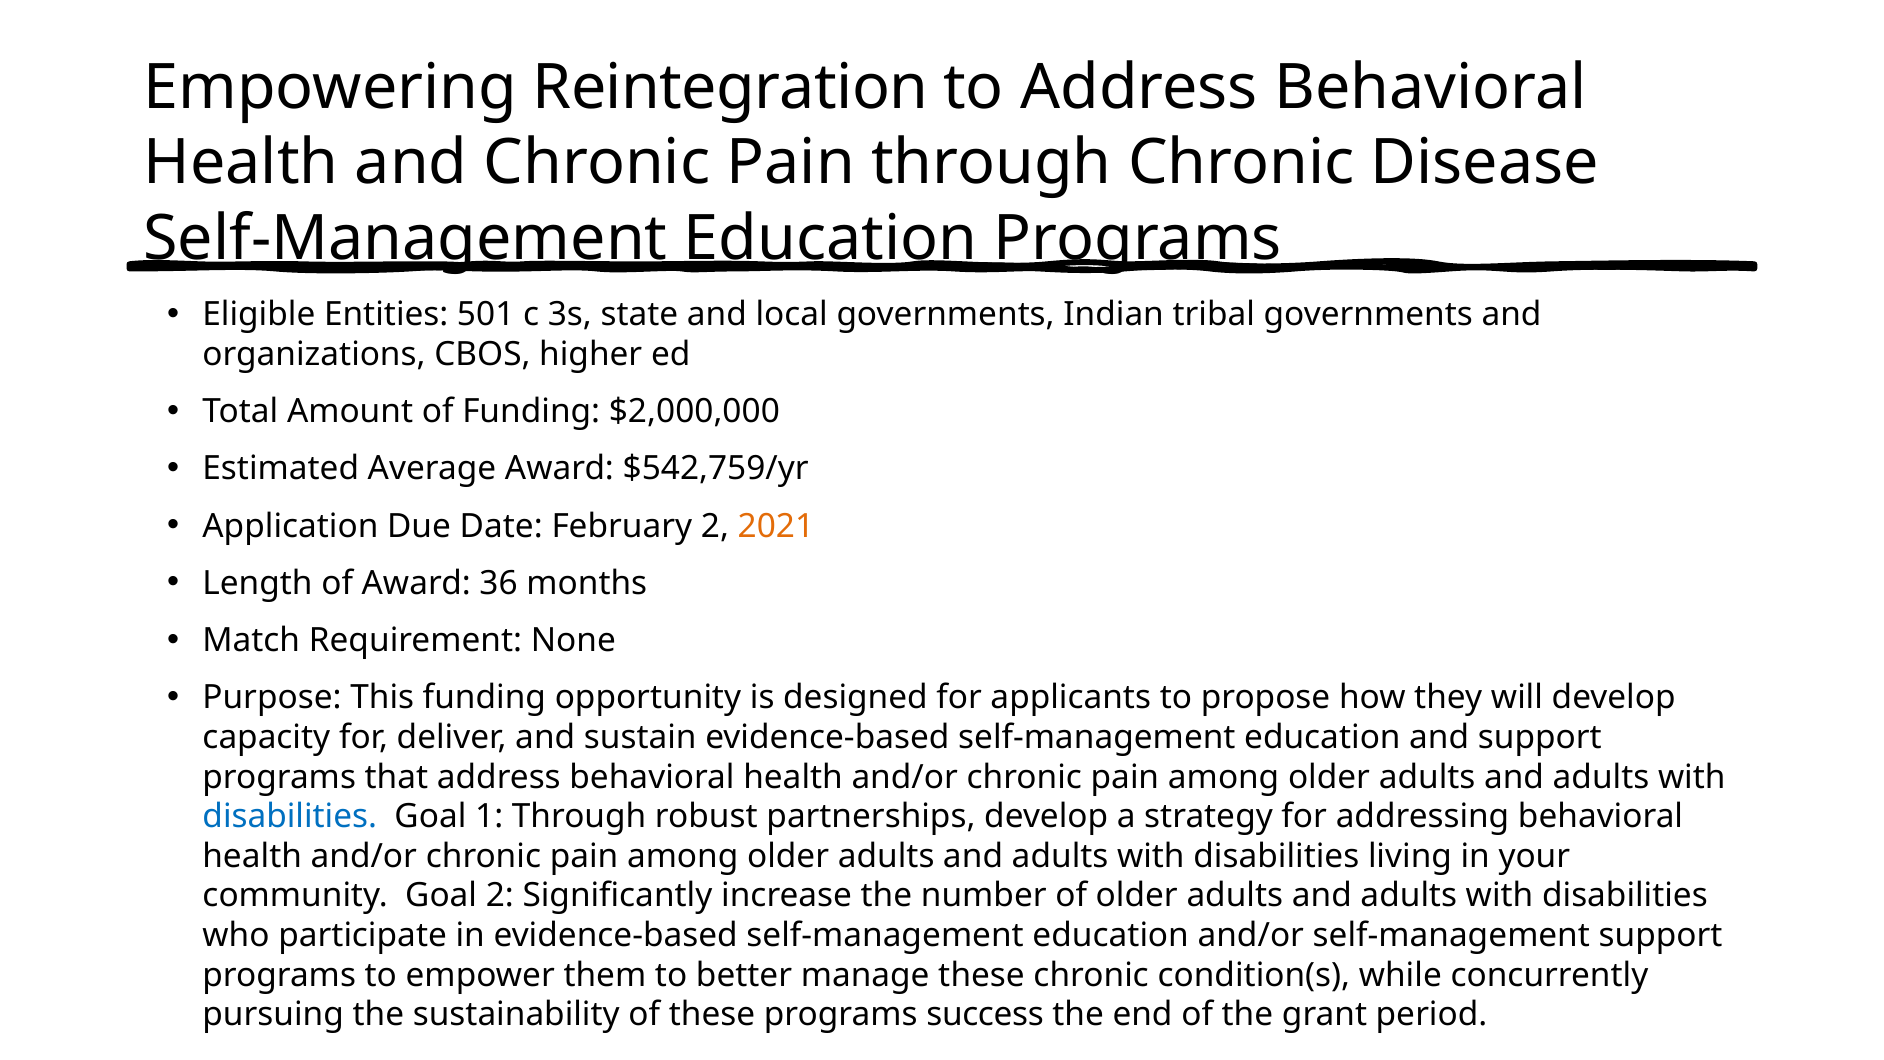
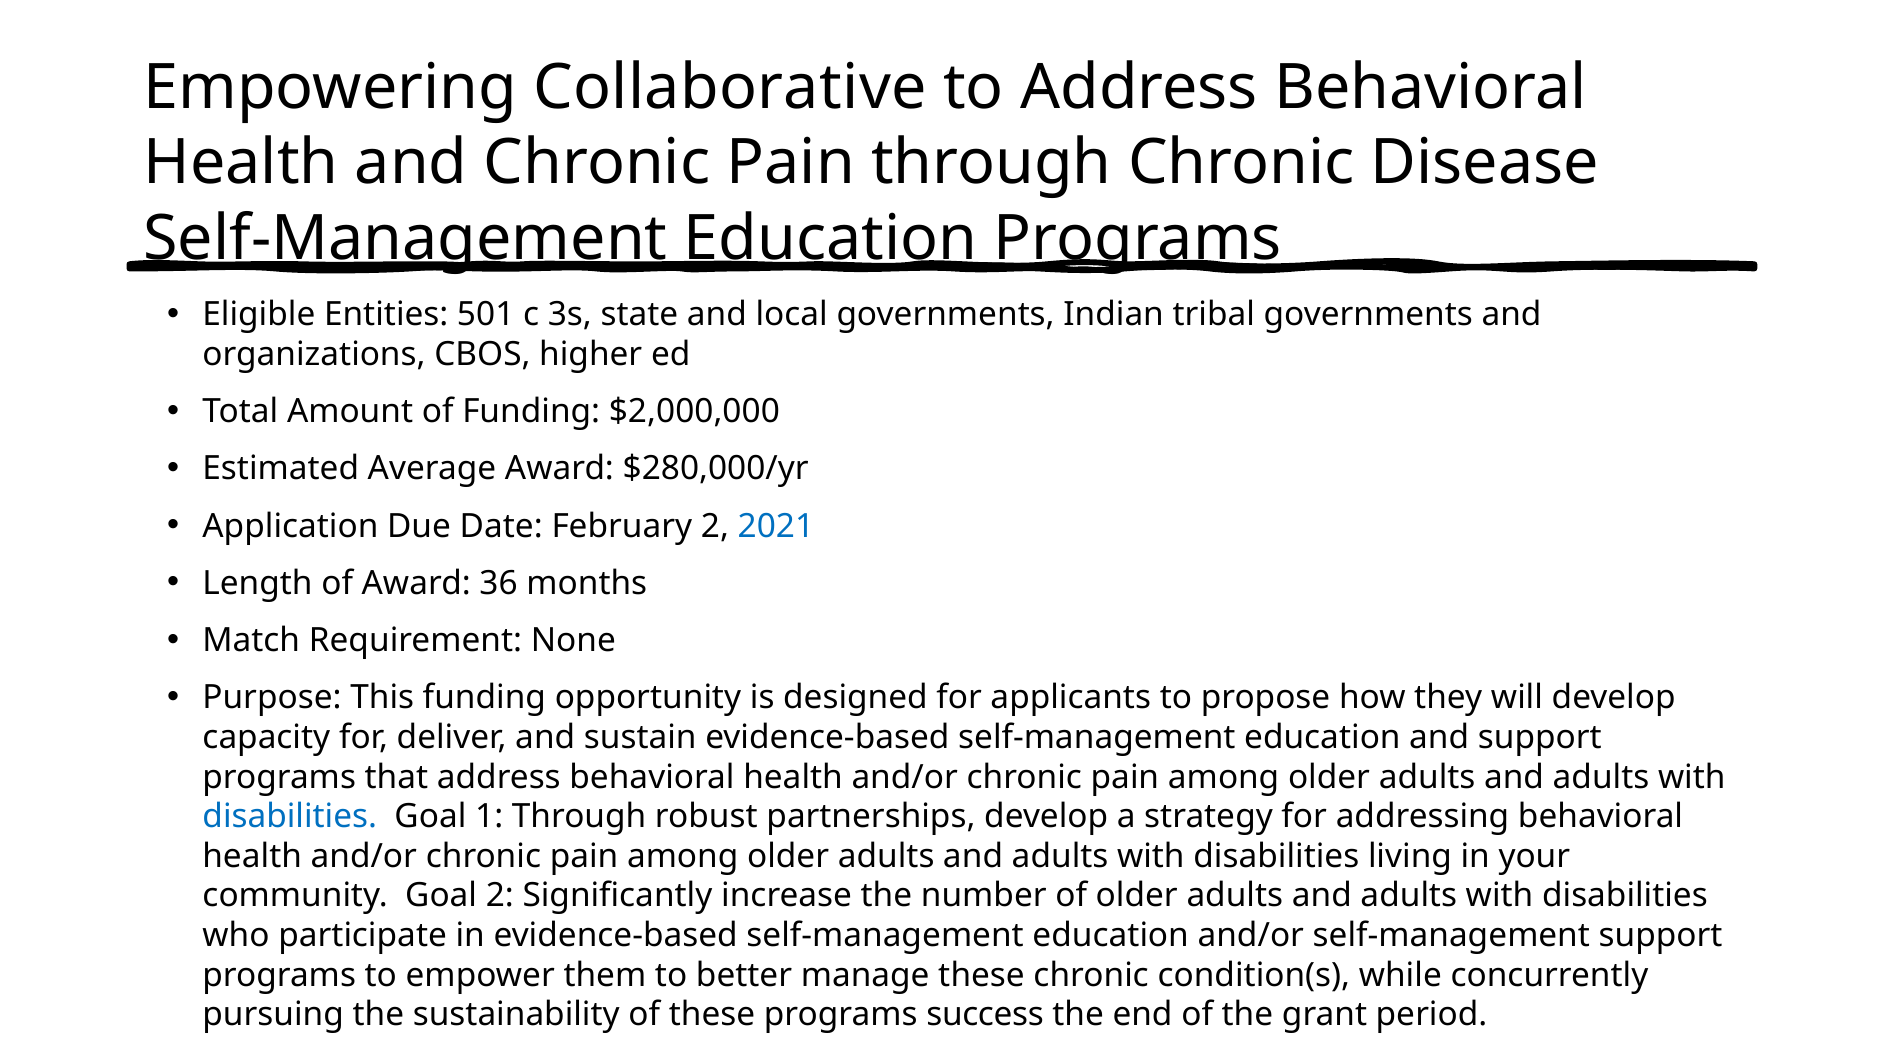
Reintegration: Reintegration -> Collaborative (730, 88)
$542,759/yr: $542,759/yr -> $280,000/yr (716, 469)
2021 colour: orange -> blue (776, 526)
